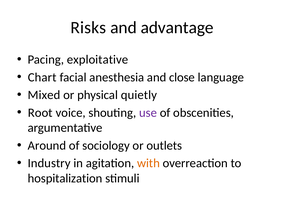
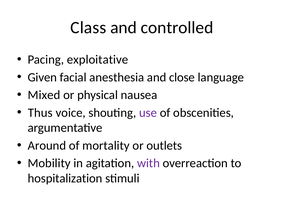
Risks: Risks -> Class (88, 27)
advantage: advantage -> controlled (177, 27)
Chart: Chart -> Given (42, 77)
quietly: quietly -> nausea (139, 95)
Root: Root -> Thus (40, 113)
sociology: sociology -> mortality (106, 146)
Industry: Industry -> Mobility (49, 163)
with colour: orange -> purple (148, 163)
